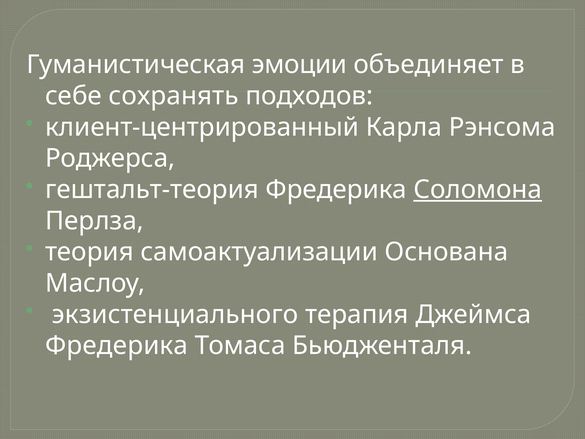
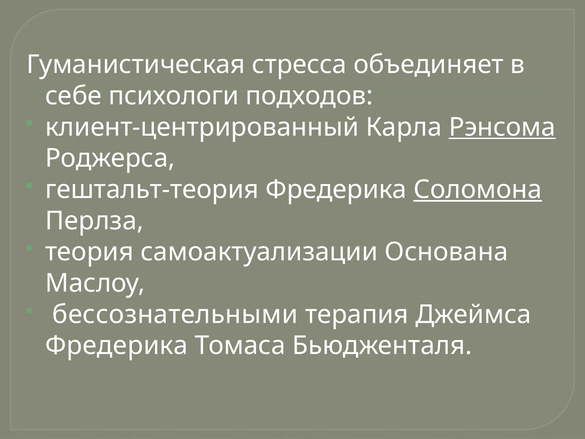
эмоции: эмоции -> стресса (299, 65)
сохранять: сохранять -> психологи (174, 96)
Рэнсома underline: none -> present (502, 127)
экзистенциального: экзистенциального -> бессознательными (175, 314)
